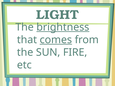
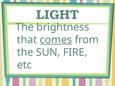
brightness underline: present -> none (63, 27)
